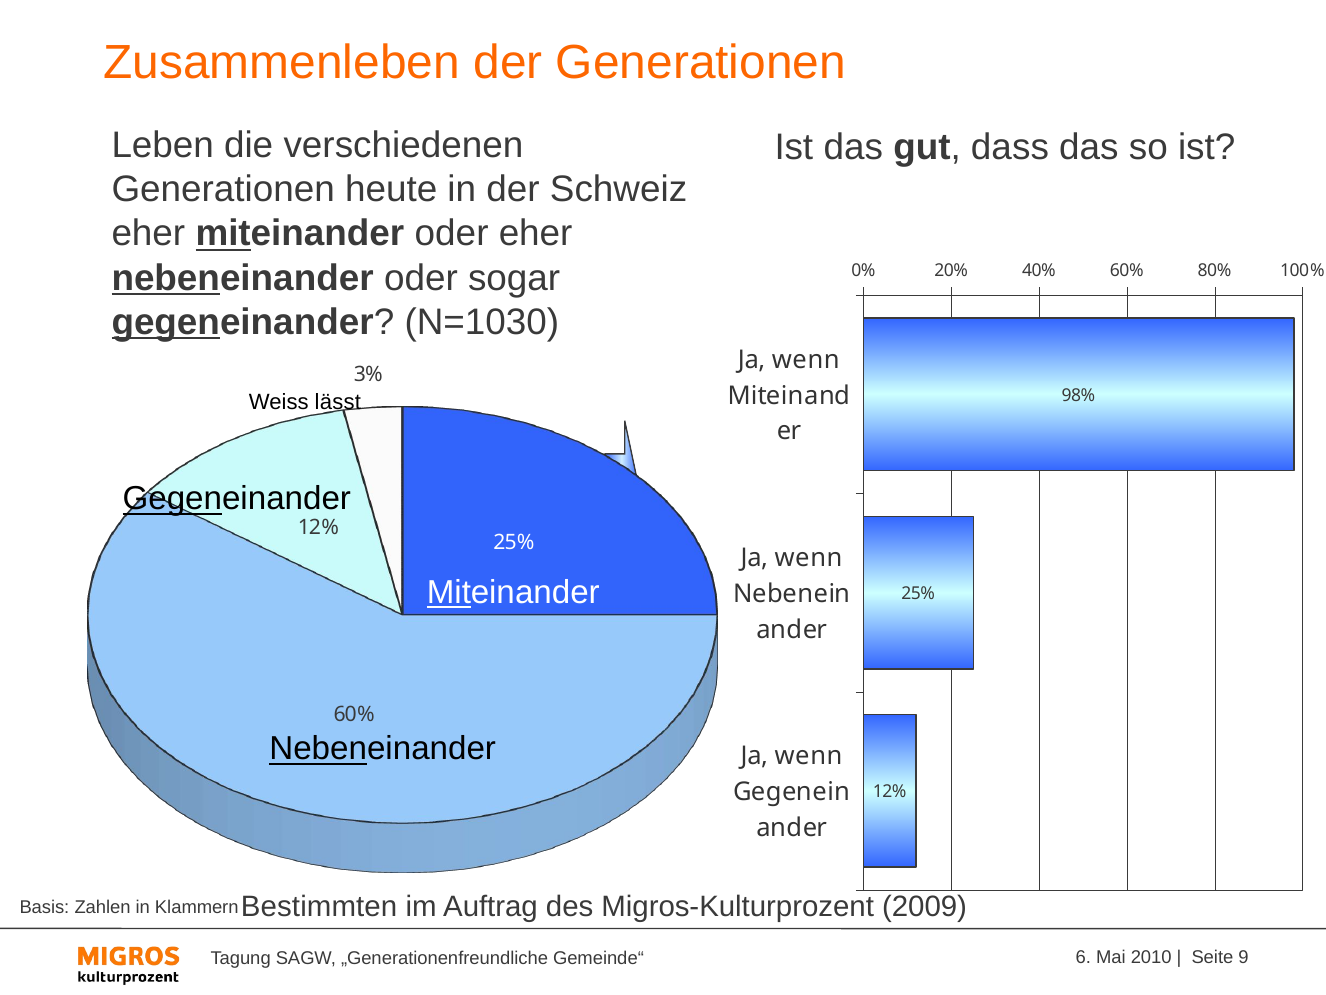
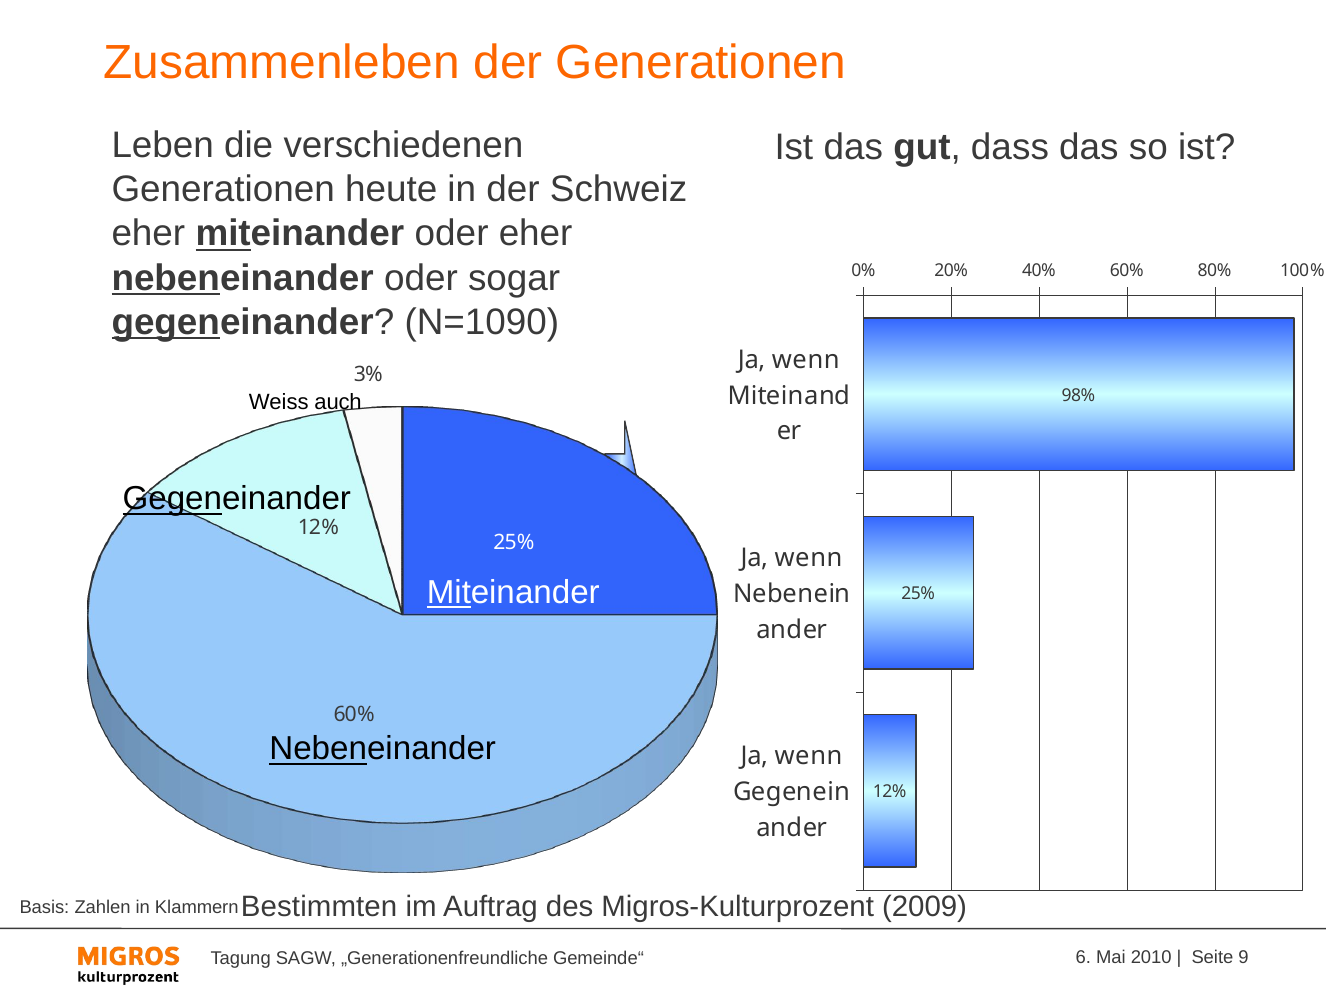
N=1030: N=1030 -> N=1090 (482, 322)
lässt: lässt -> auch (338, 402)
